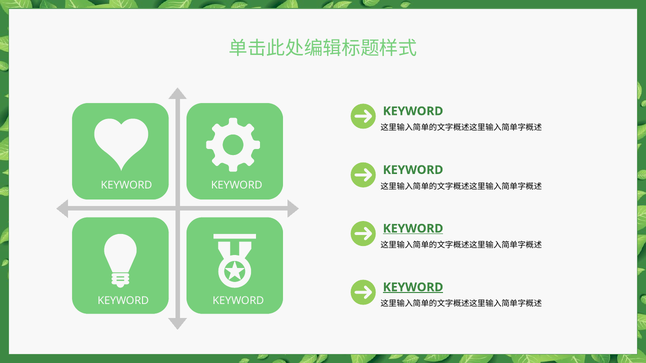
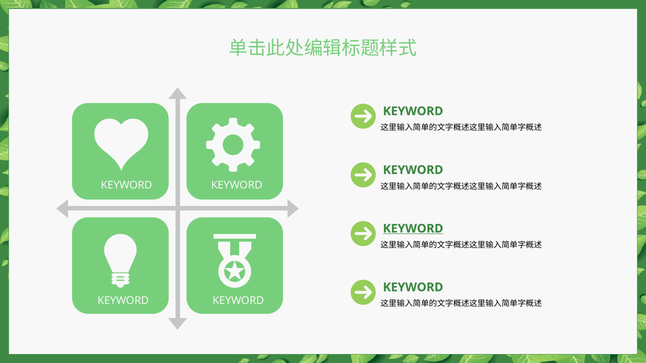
KEYWORD underline: present -> none (413, 288)
